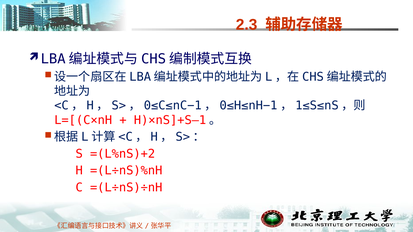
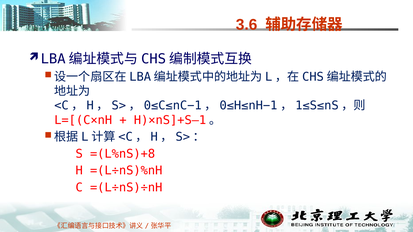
2.3: 2.3 -> 3.6 (247, 25)
=(L%nS)+2: =(L%nS)+2 -> =(L%nS)+8 (123, 154)
